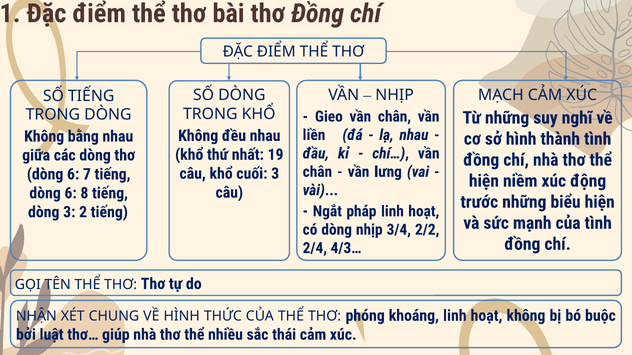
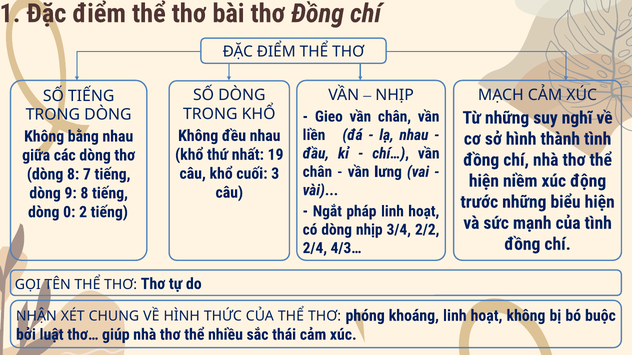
6: 6 -> 8 (73, 174)
6: 6 -> 9 (71, 193)
dòng 3: 3 -> 0 (69, 212)
